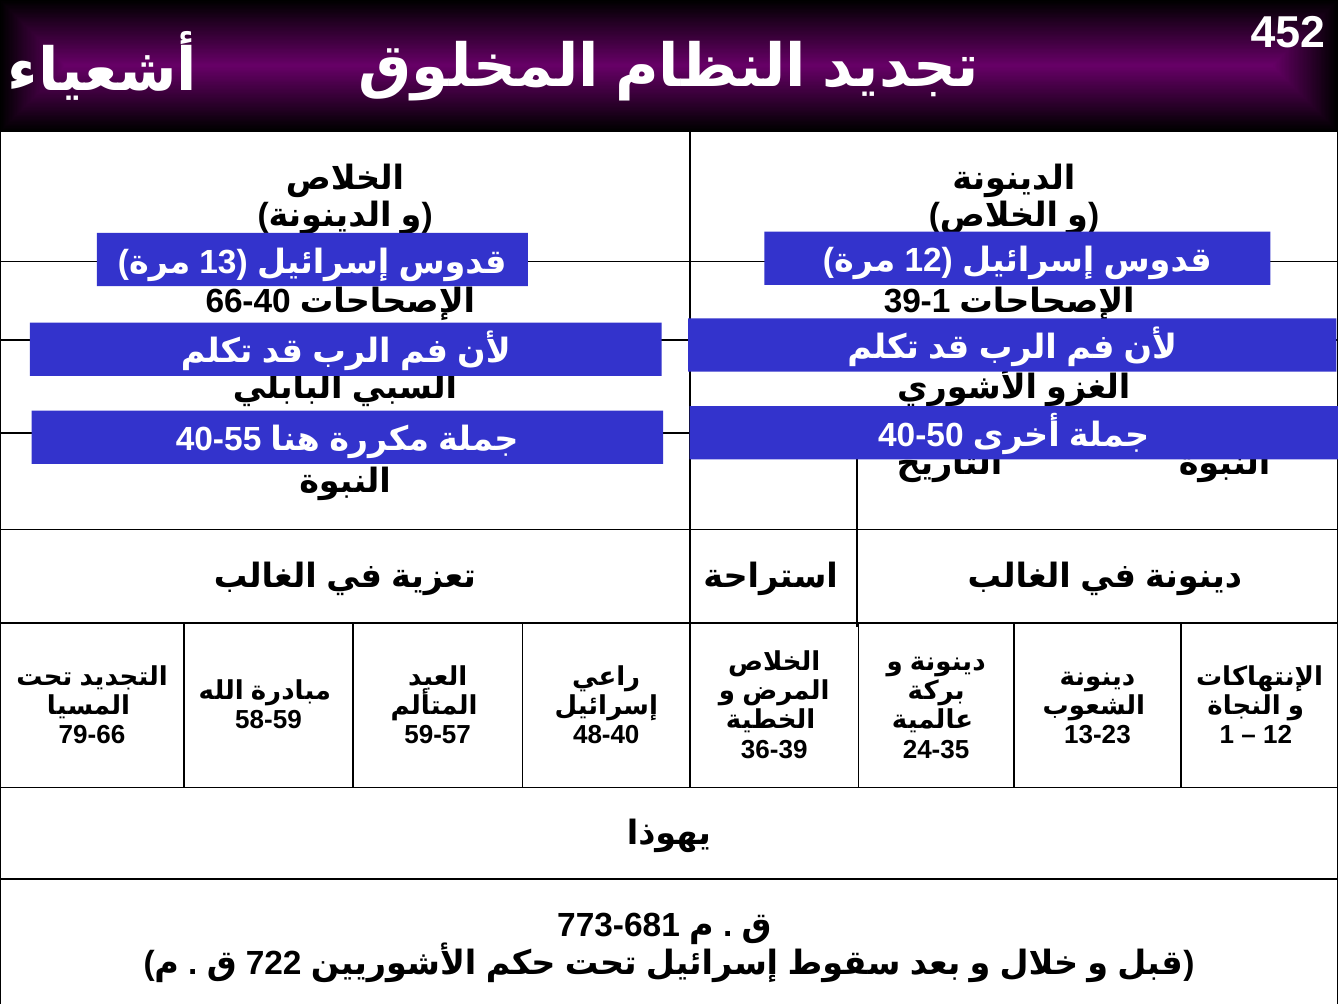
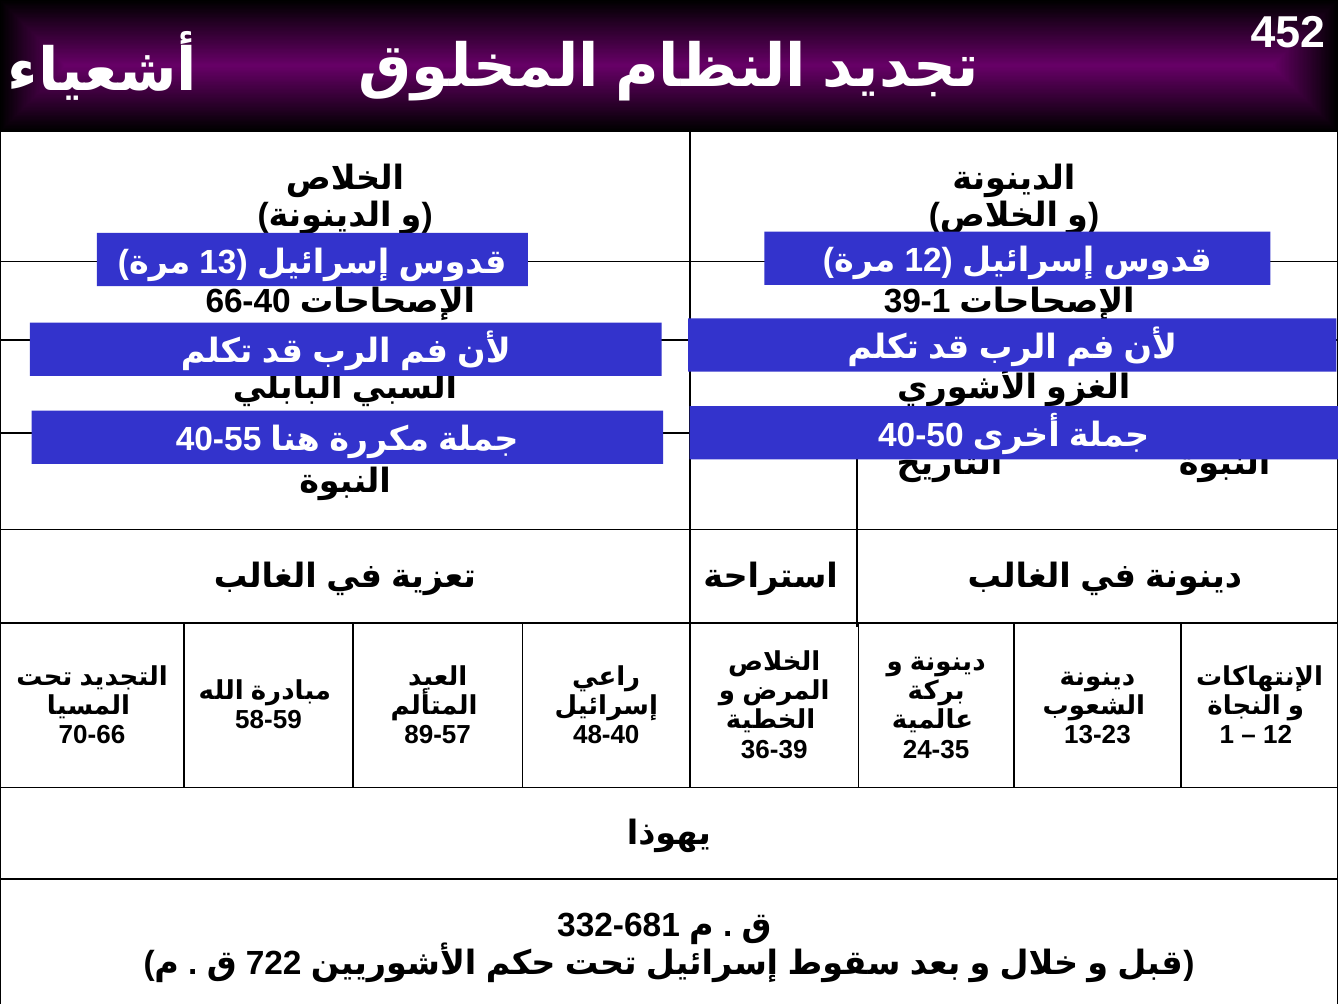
79-66: 79-66 -> 70-66 (92, 735)
59-57: 59-57 -> 89-57 (438, 735)
773-681: 773-681 -> 332-681 (619, 925)
